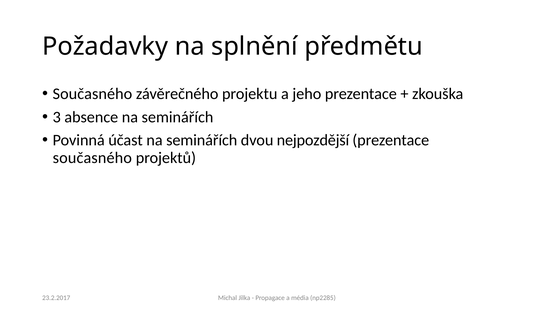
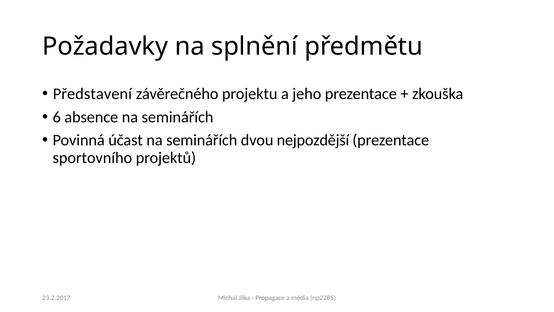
Současného: Současného -> Představení (92, 94)
3: 3 -> 6 (57, 117)
současného: současného -> sportovního (92, 158)
